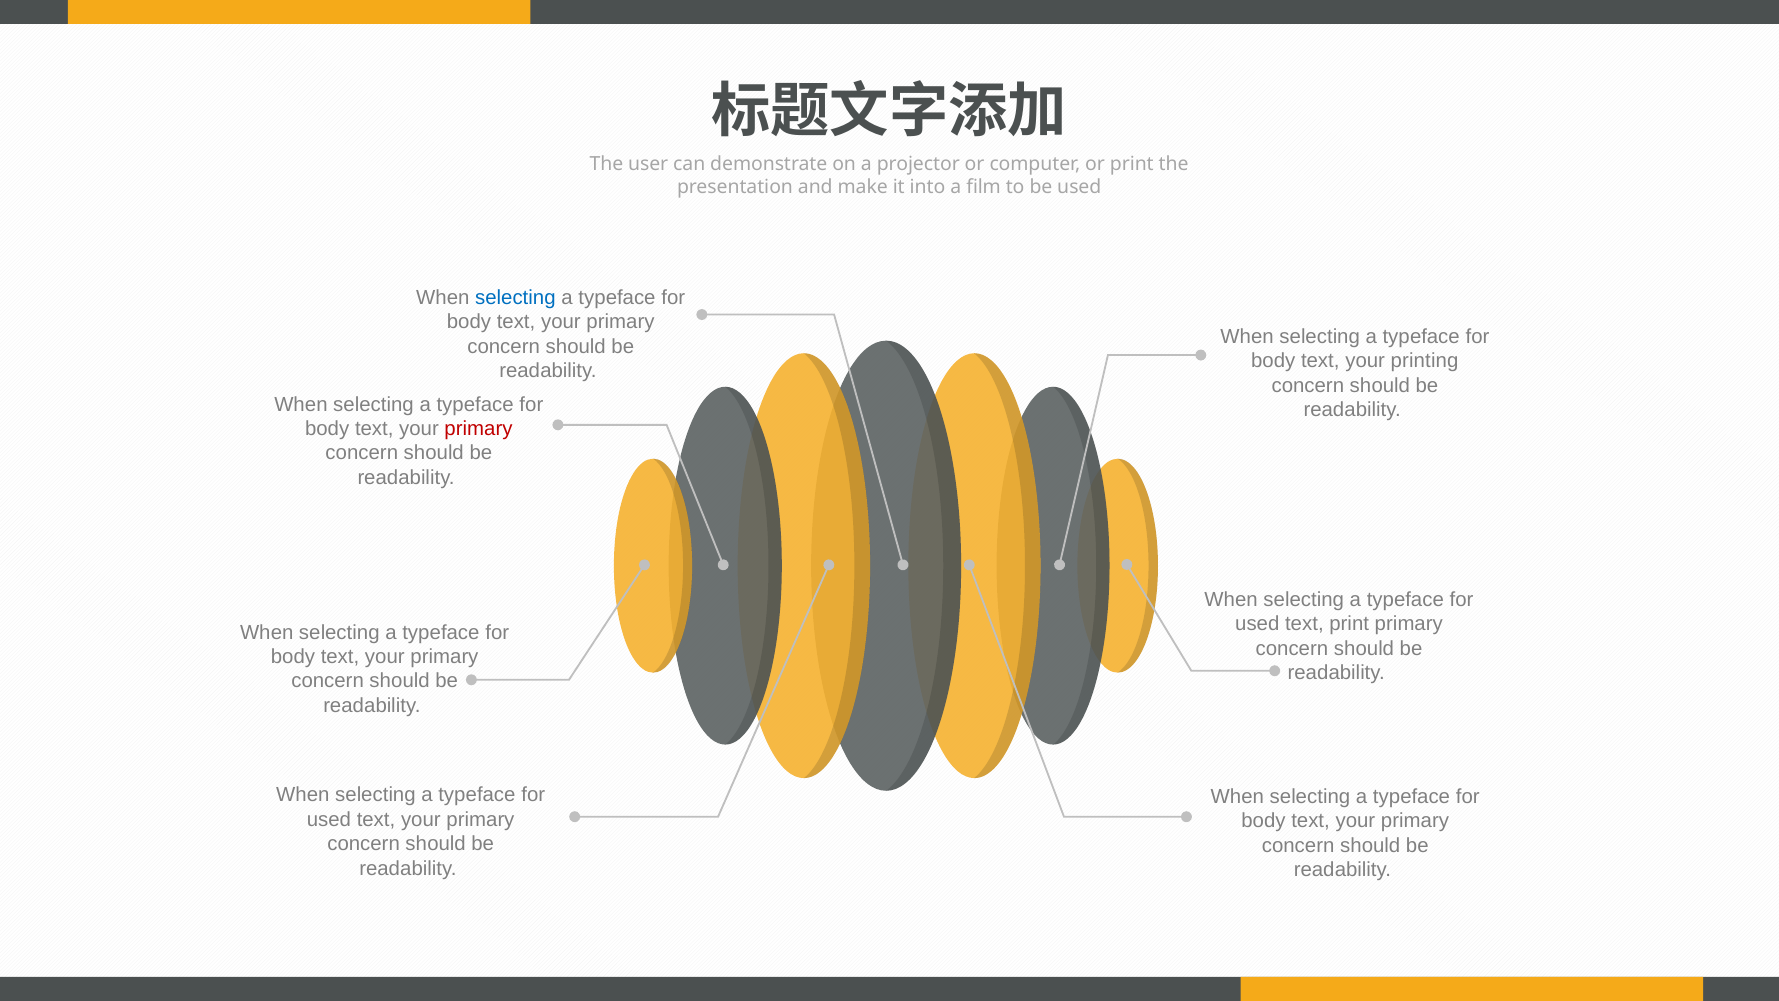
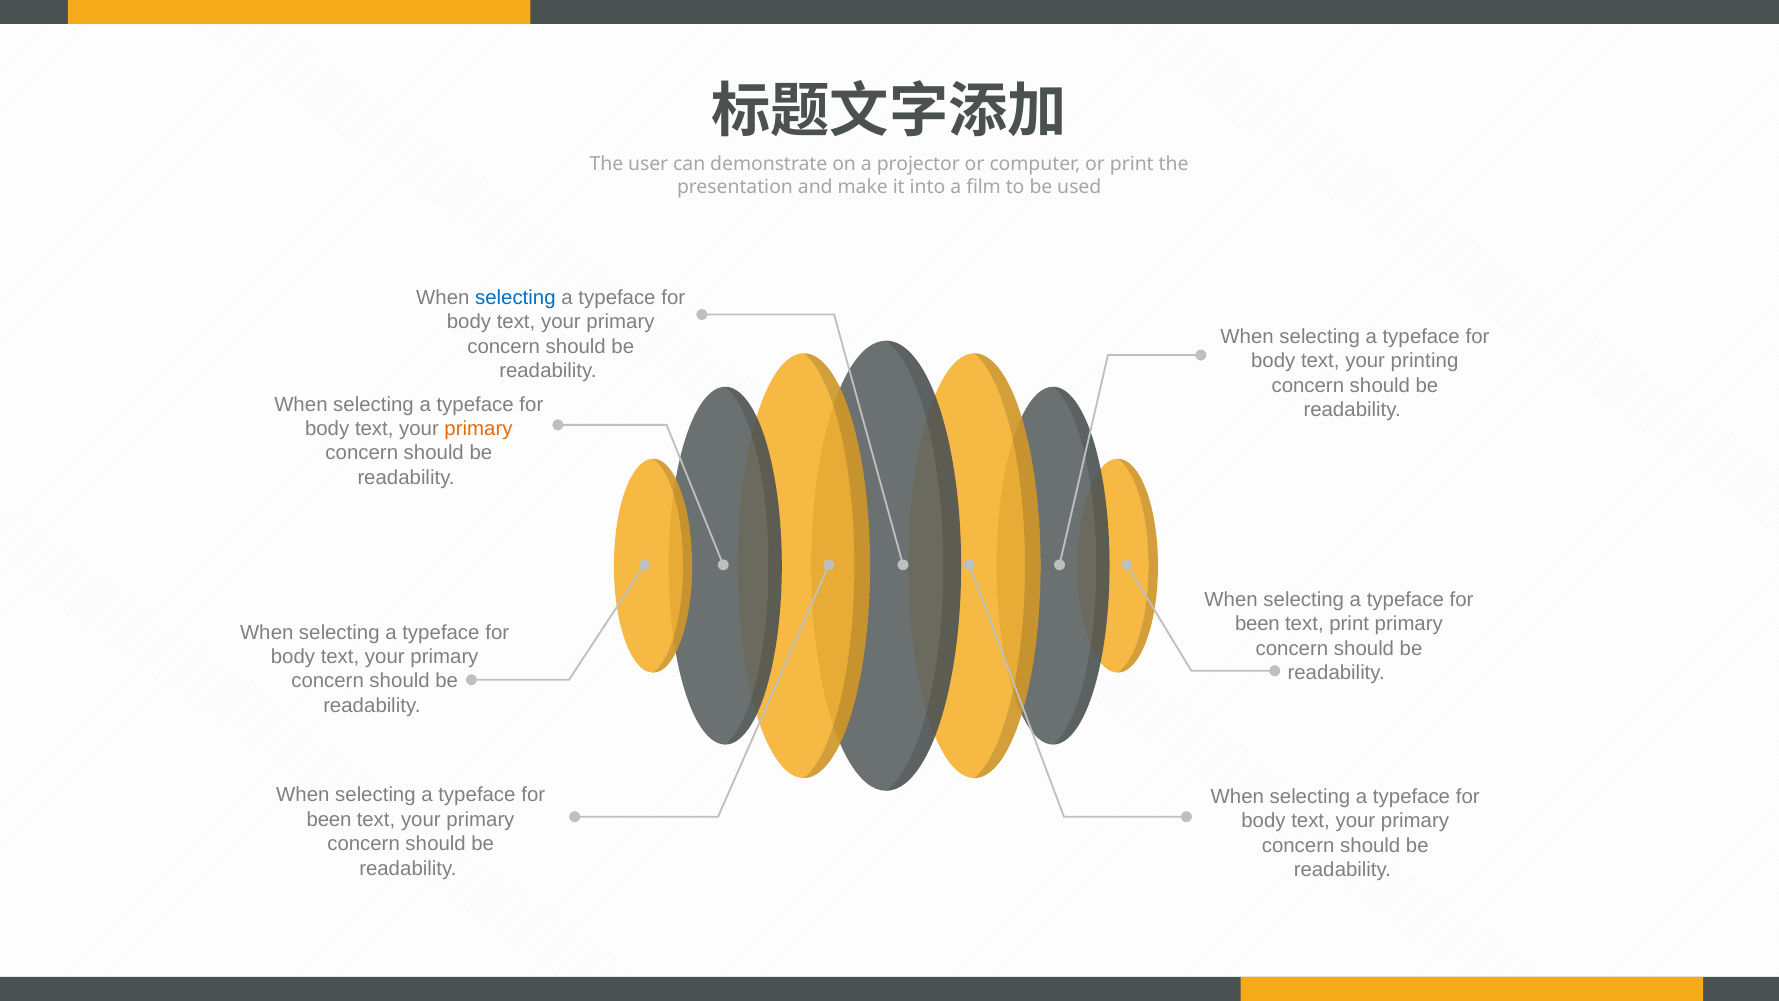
primary colour: red -> orange (479, 429)
used: used -> been (1257, 624)
used: used -> been (329, 819)
